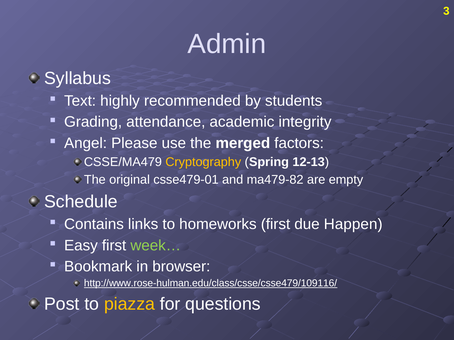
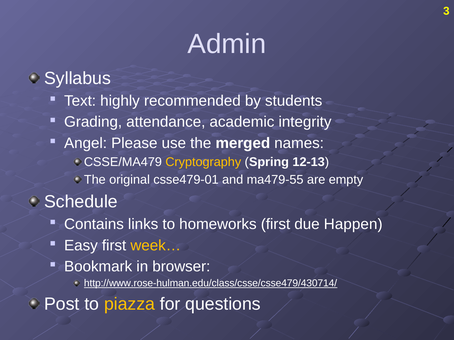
factors: factors -> names (299, 143)
ma479-82: ma479-82 -> ma479-55 (275, 180)
week… colour: light green -> yellow (156, 246)
http://www.rose-hulman.edu/class/csse/csse479/109116/: http://www.rose-hulman.edu/class/csse/csse479/109116/ -> http://www.rose-hulman.edu/class/csse/csse479/430714/ (211, 284)
